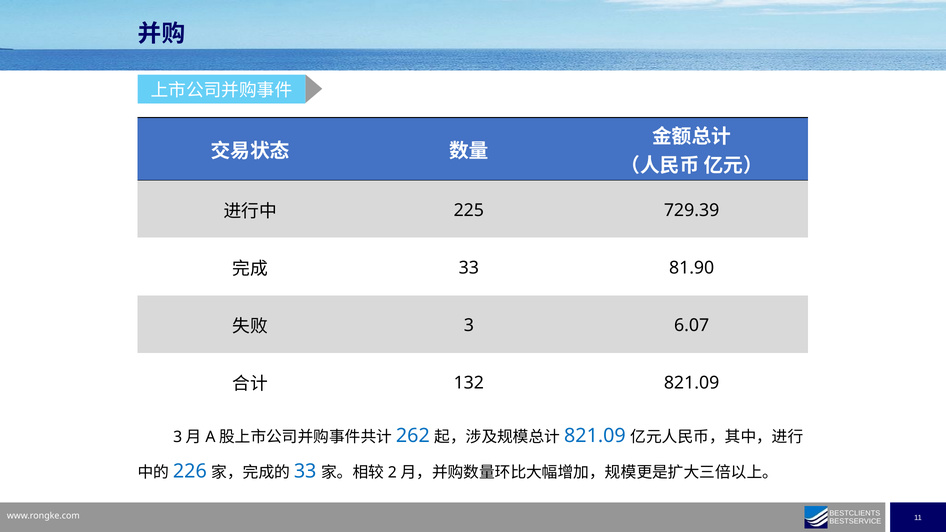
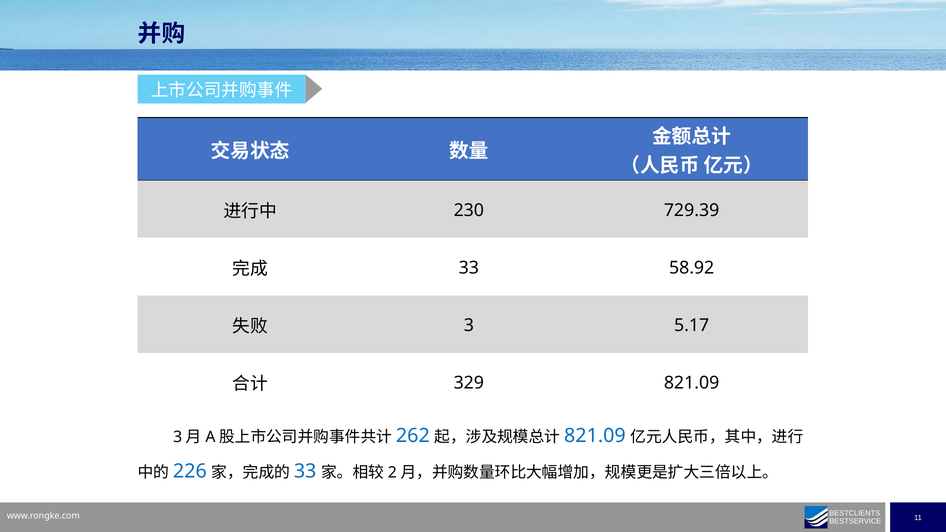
225: 225 -> 230 (469, 210)
81.90: 81.90 -> 58.92 (692, 268)
6.07: 6.07 -> 5.17 (692, 326)
132: 132 -> 329 (469, 383)
